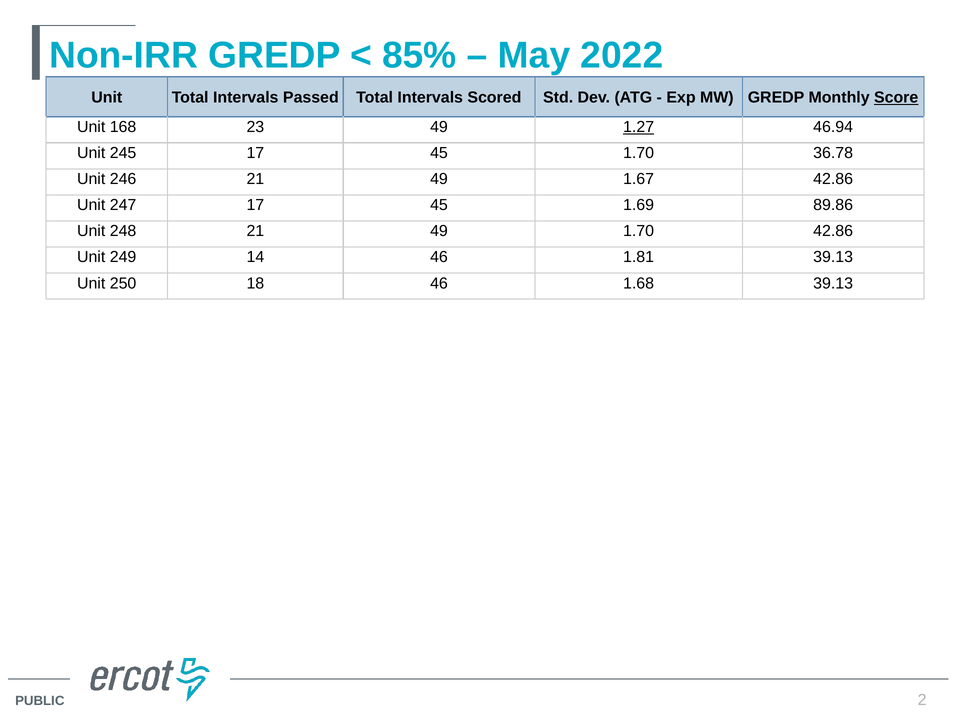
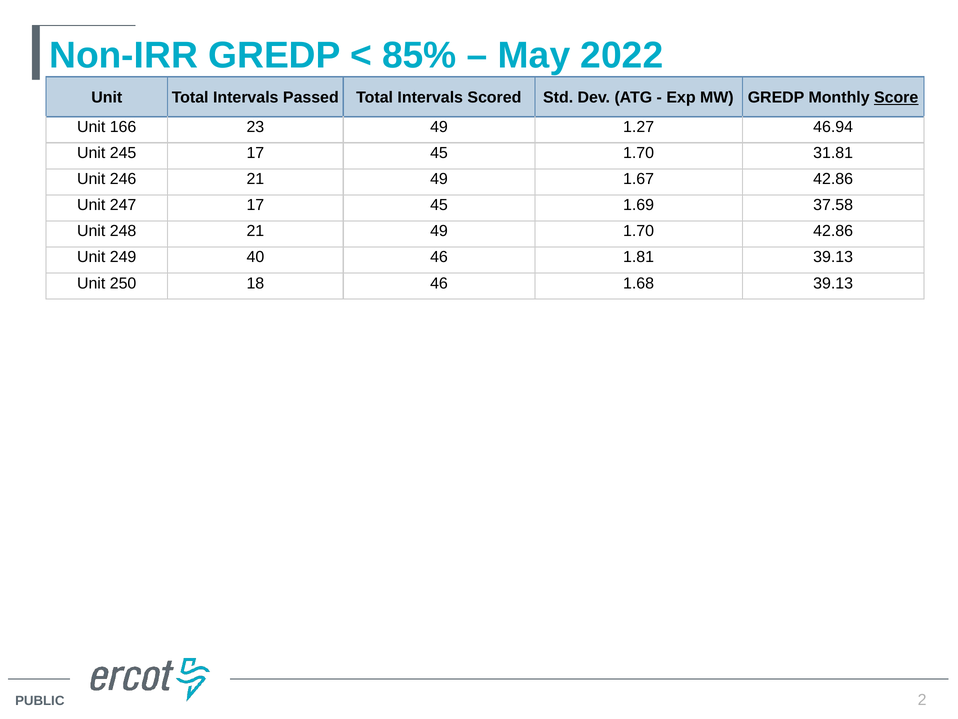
168: 168 -> 166 (123, 127)
1.27 underline: present -> none (639, 127)
36.78: 36.78 -> 31.81 (833, 153)
89.86: 89.86 -> 37.58 (833, 205)
14: 14 -> 40 (255, 257)
